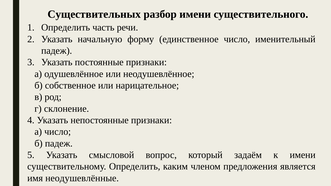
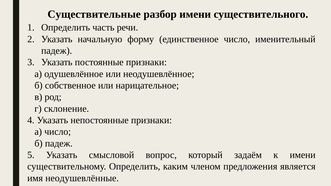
Существительных: Существительных -> Существительные (94, 14)
